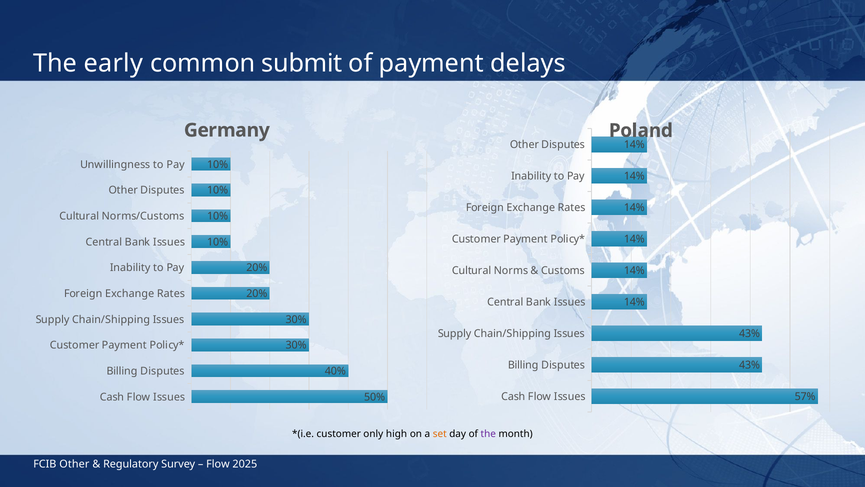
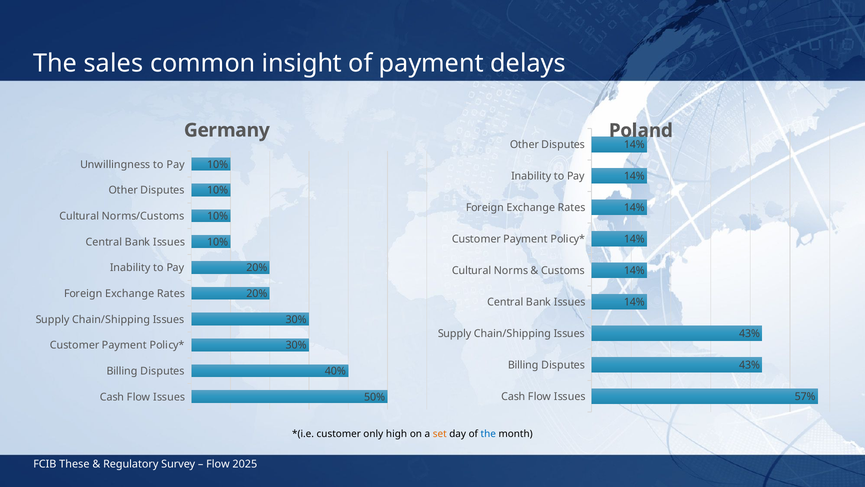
early: early -> sales (113, 63)
submit: submit -> insight (302, 63)
the colour: purple -> blue (488, 433)
FCIB Other: Other -> These (74, 464)
